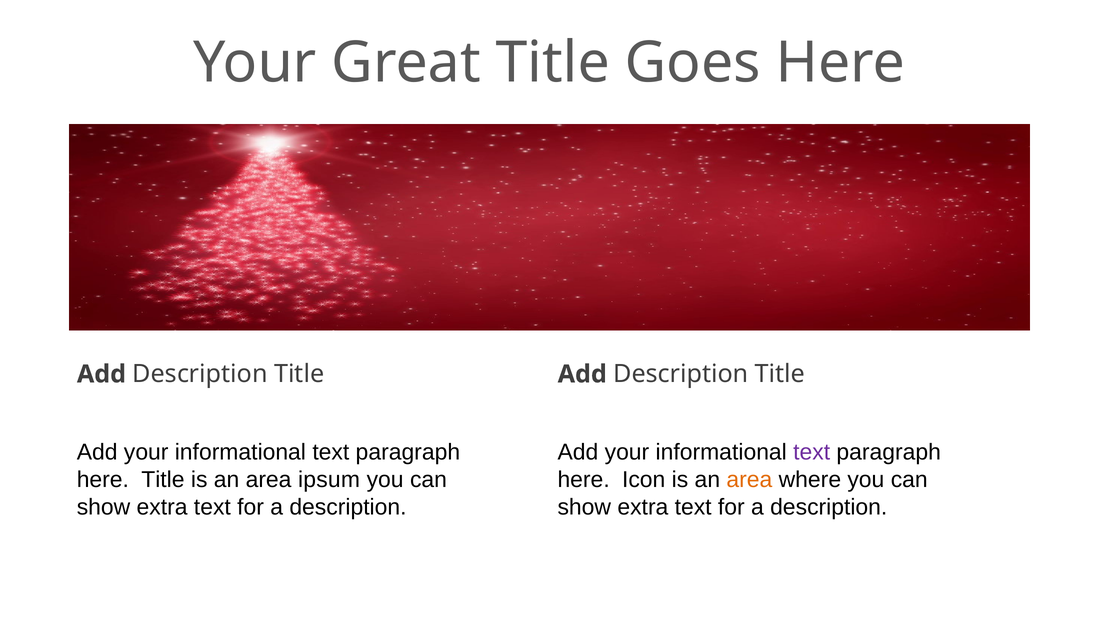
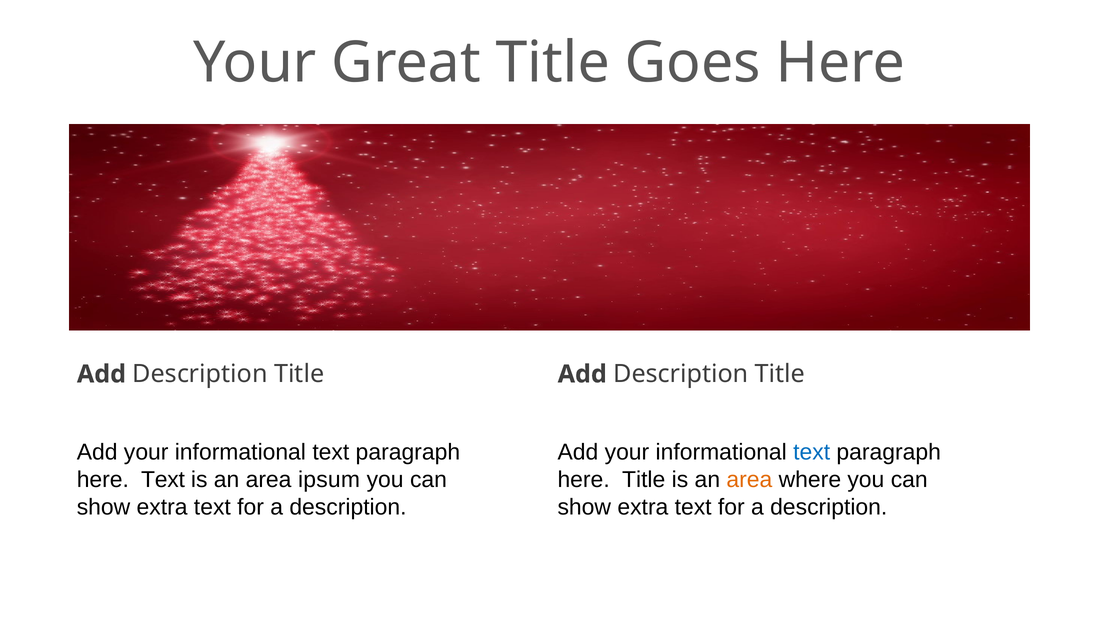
text colour: purple -> blue (812, 452)
here Title: Title -> Text (163, 480)
here Icon: Icon -> Title (644, 480)
